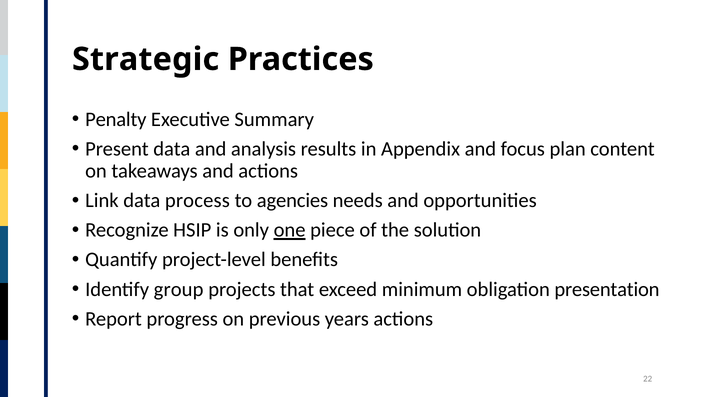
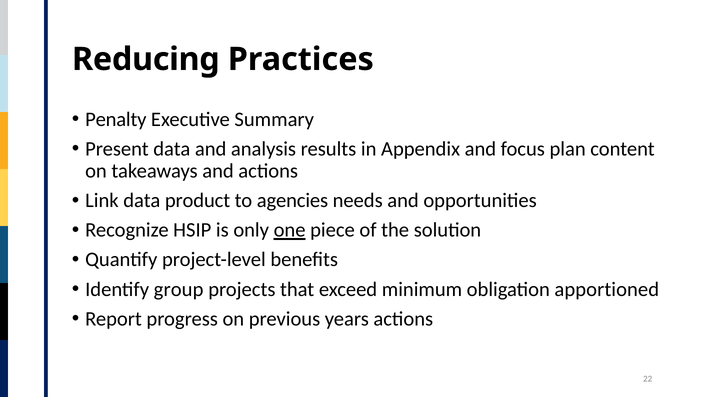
Strategic: Strategic -> Reducing (146, 59)
process: process -> product (198, 201)
presentation: presentation -> apportioned (607, 289)
